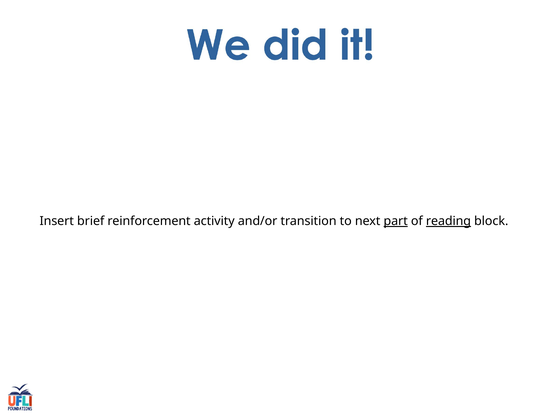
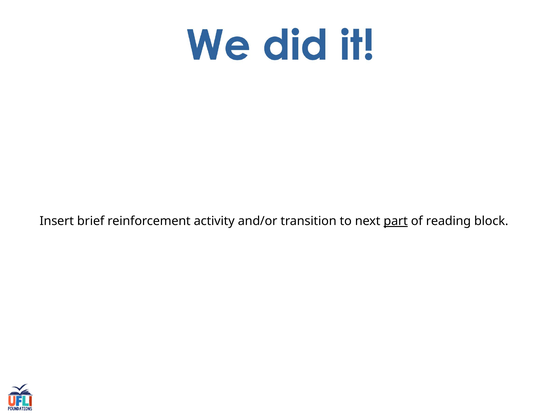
reading underline: present -> none (448, 221)
